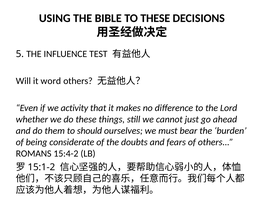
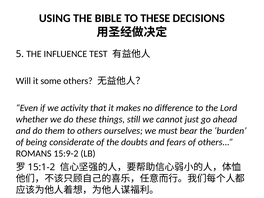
word: word -> some (51, 81)
to should: should -> others (89, 131)
15:4-2: 15:4-2 -> 15:9-2 (66, 154)
